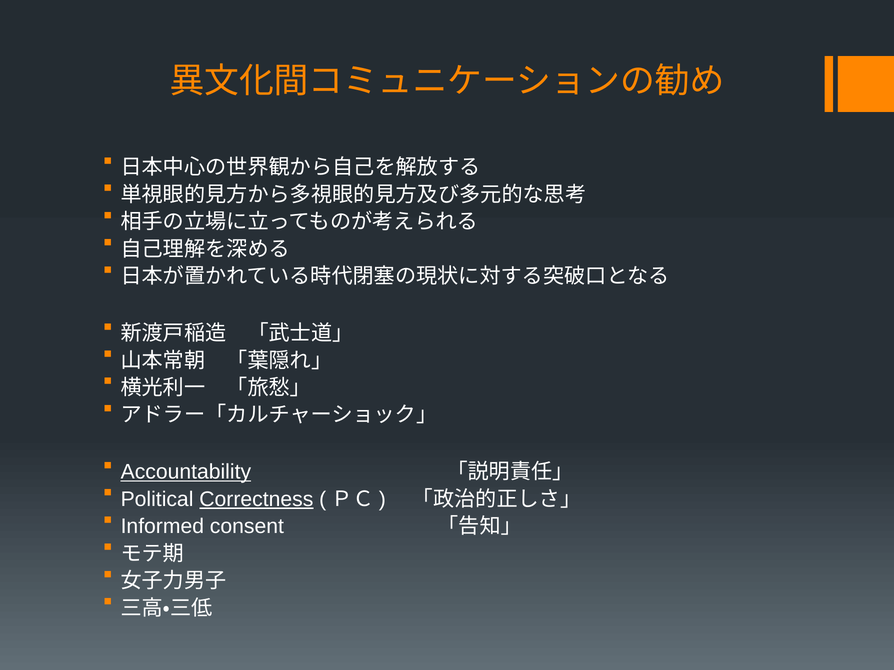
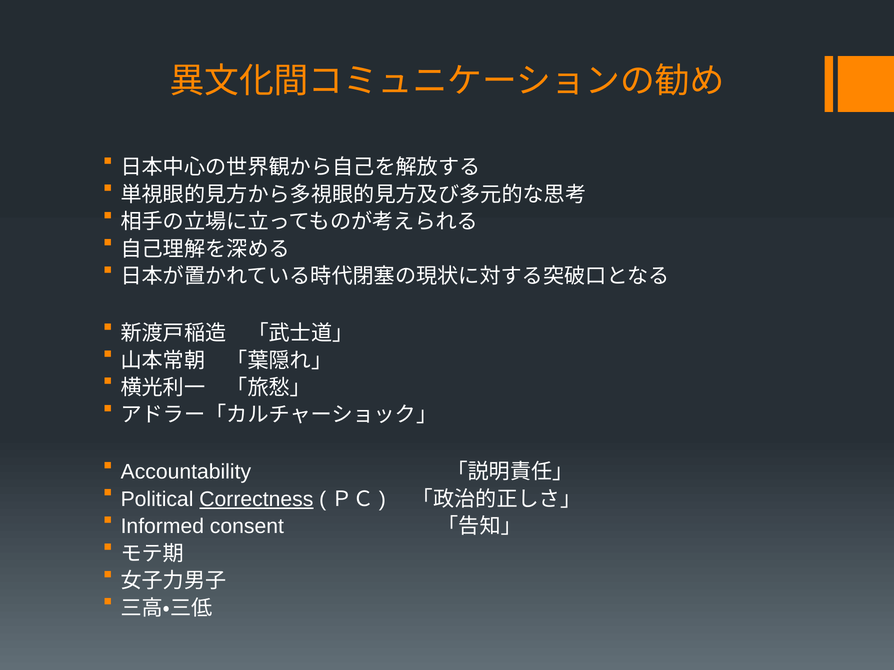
Accountability underline: present -> none (186, 472)
